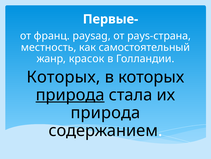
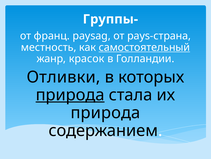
Первые-: Первые- -> Группы- (110, 19)
самостоятельный underline: none -> present (144, 47)
Которых: Которых -> Отливки (63, 77)
